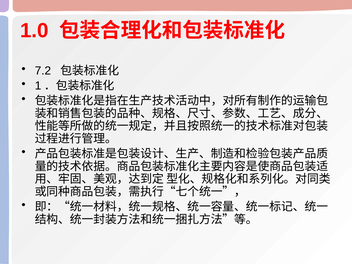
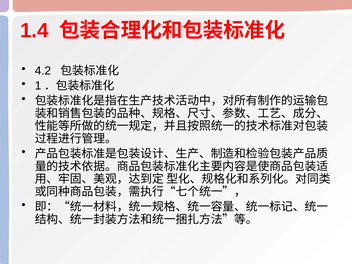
1.0: 1.0 -> 1.4 (34, 31)
7.2: 7.2 -> 4.2 (43, 71)
